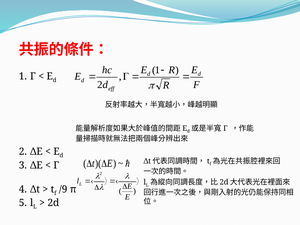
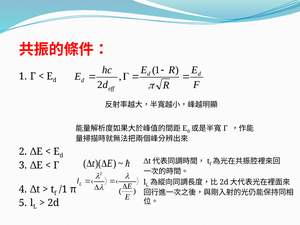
/9: /9 -> /1 (63, 189)
